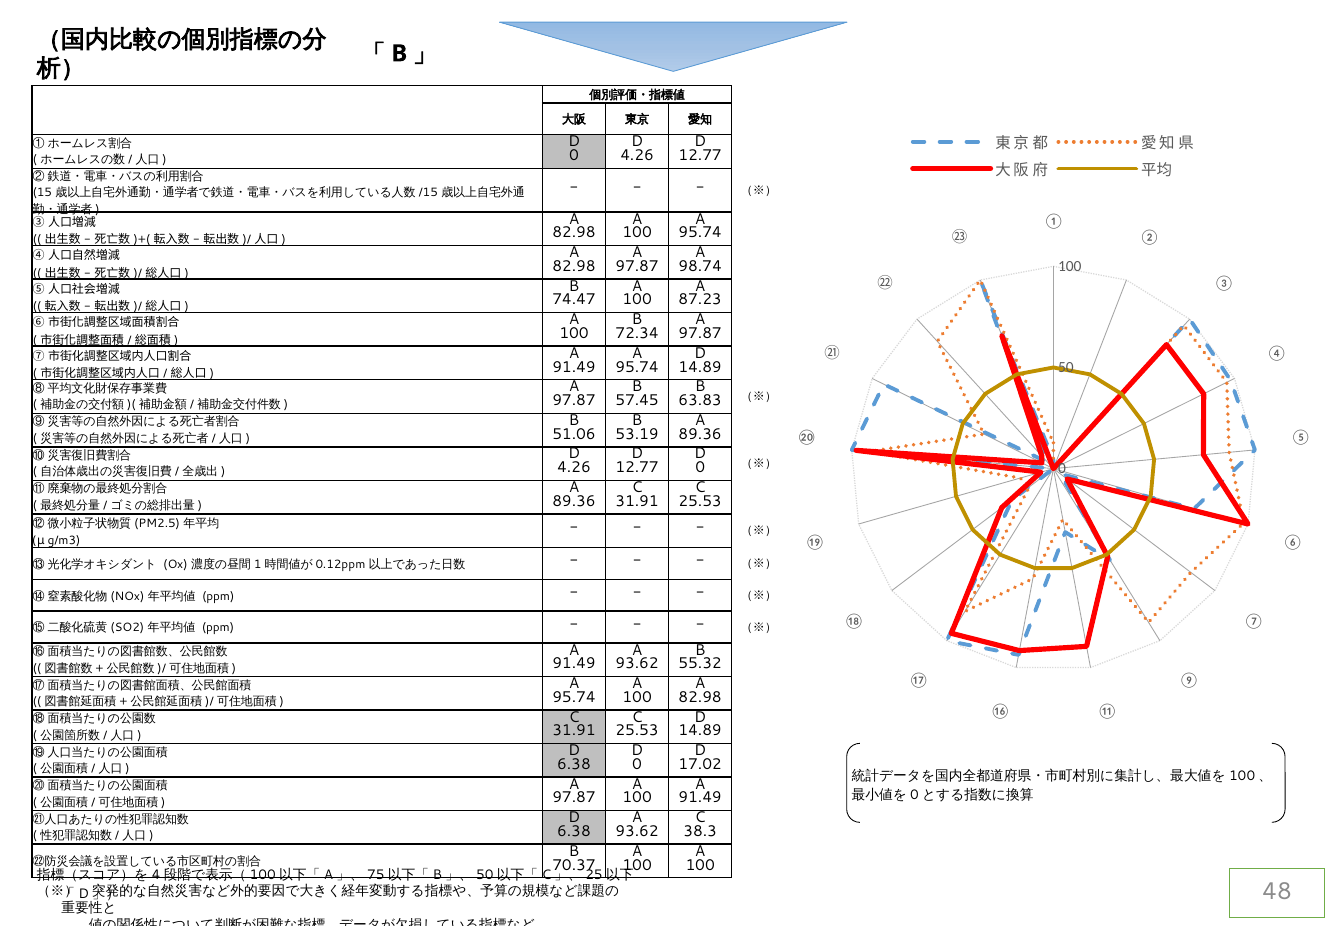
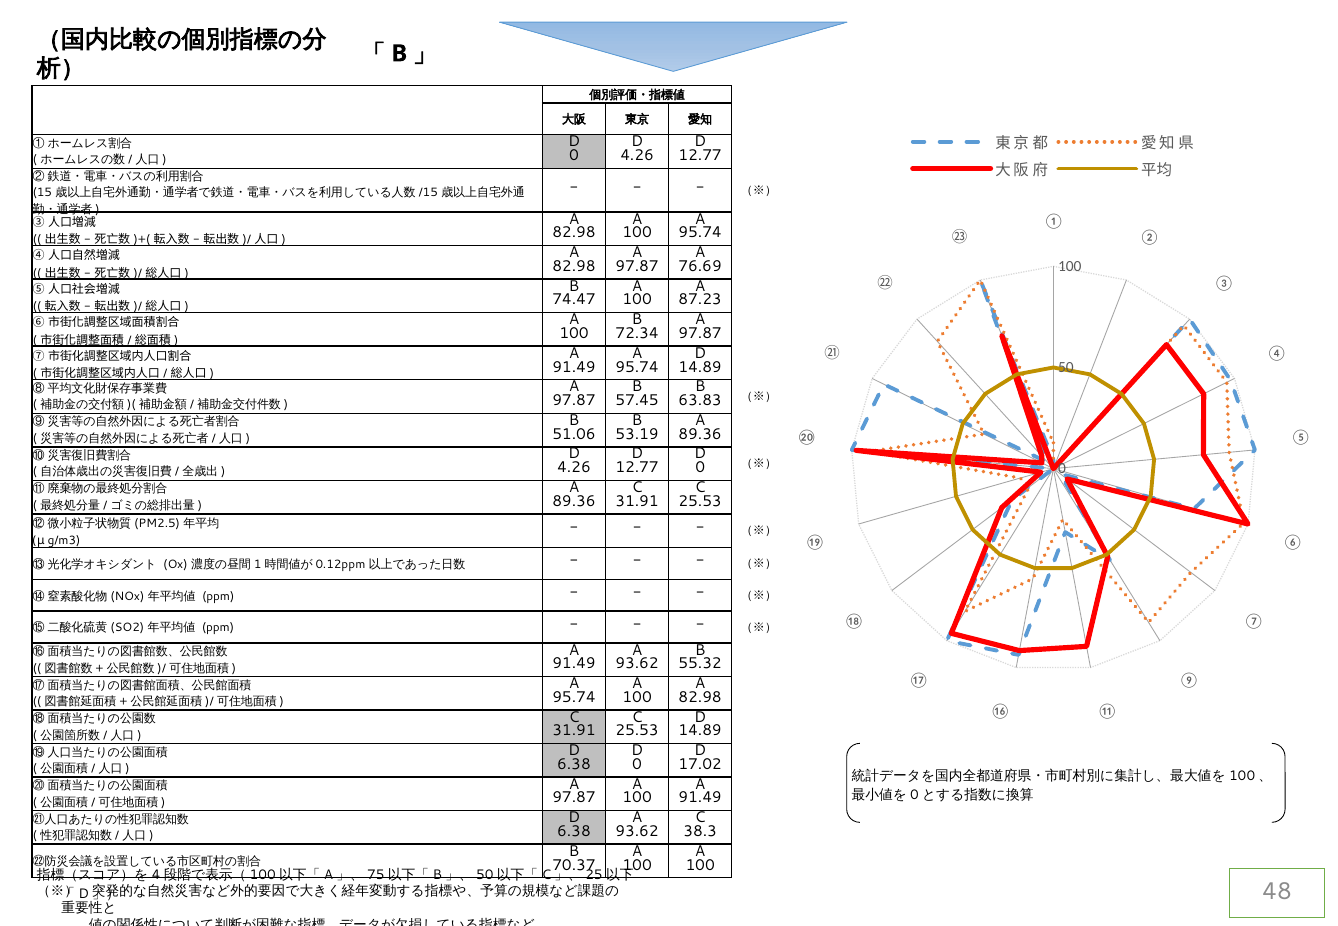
98.74: 98.74 -> 76.69 (700, 266)
